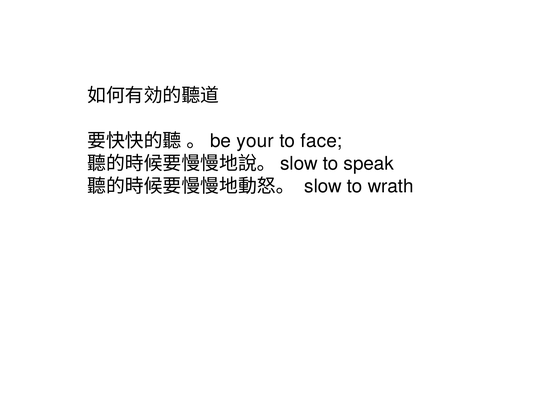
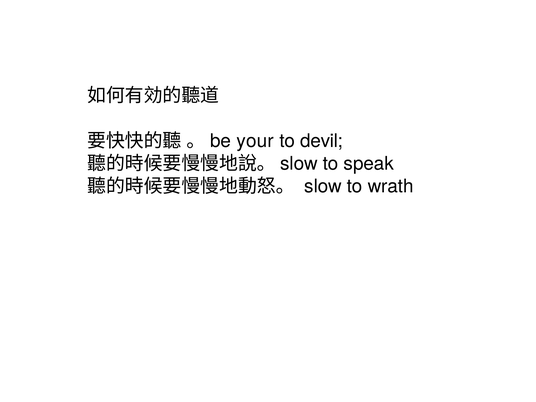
face: face -> devil (322, 141)
